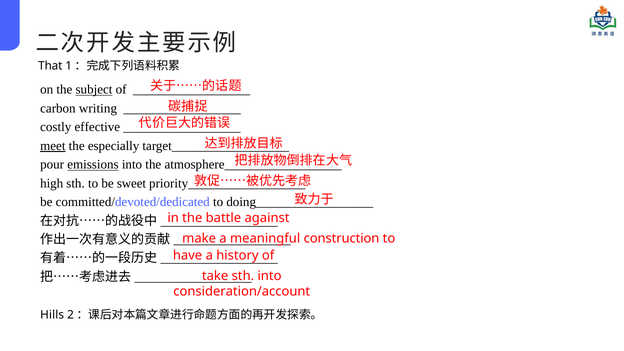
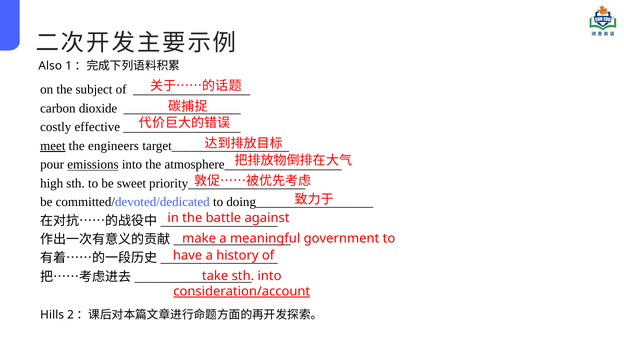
That: That -> Also (50, 66)
subject underline: present -> none (94, 90)
writing: writing -> dioxide (98, 108)
especially: especially -> engineers (113, 146)
construction: construction -> government (341, 239)
consideration/account underline: none -> present (242, 291)
